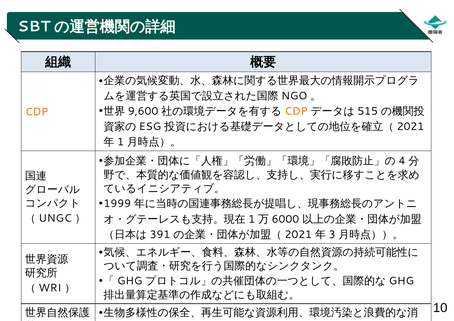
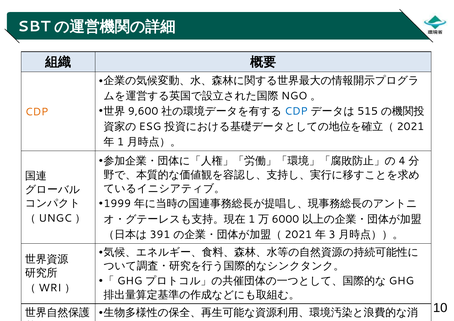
CDP colour: orange -> blue (296, 111)
